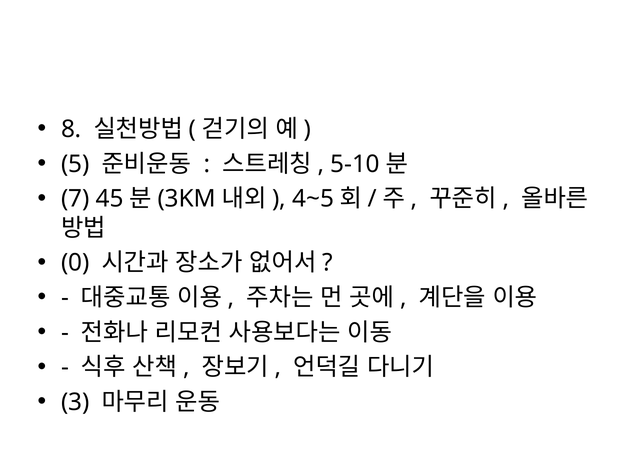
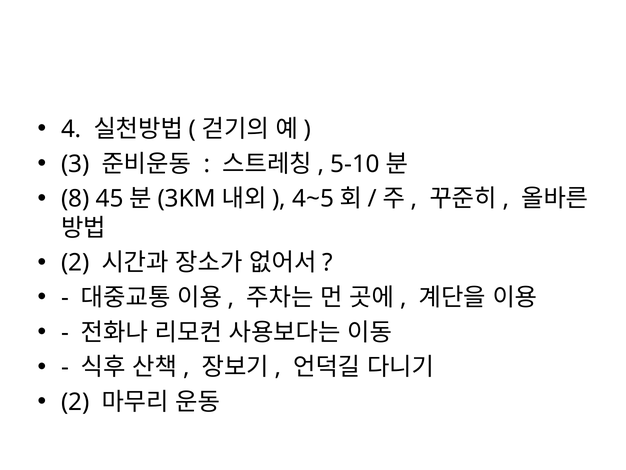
8: 8 -> 4 (71, 129)
5: 5 -> 3 (75, 164)
7: 7 -> 8 (75, 199)
0: 0 -> 2 (75, 263)
3: 3 -> 2 (75, 402)
